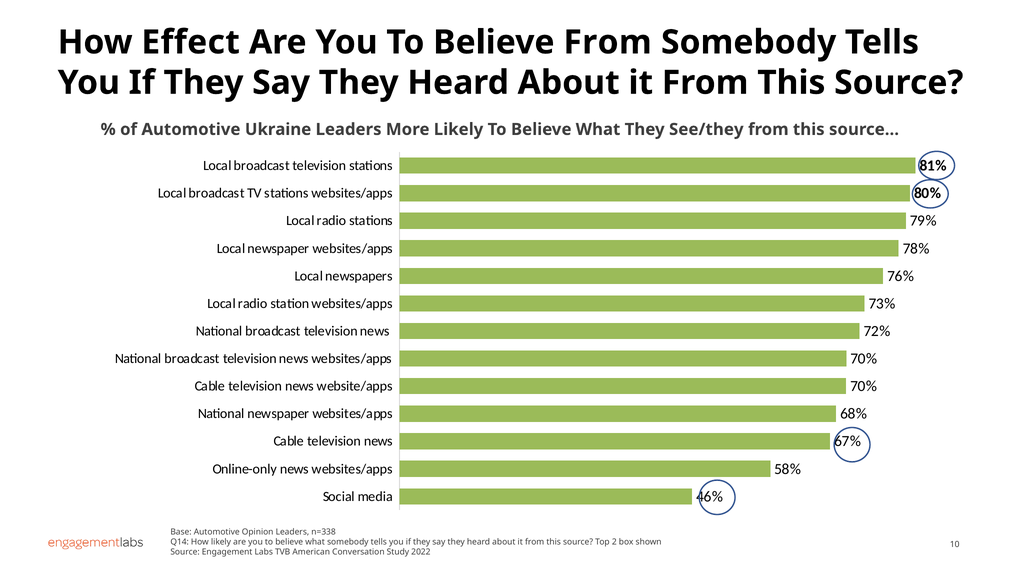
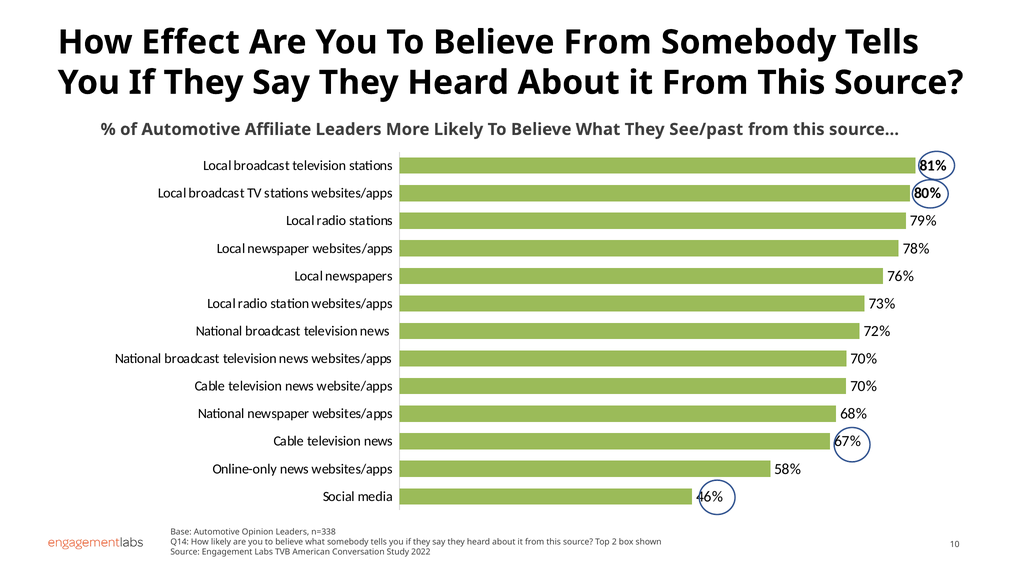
Ukraine: Ukraine -> Affiliate (278, 129)
See/they: See/they -> See/past (706, 129)
